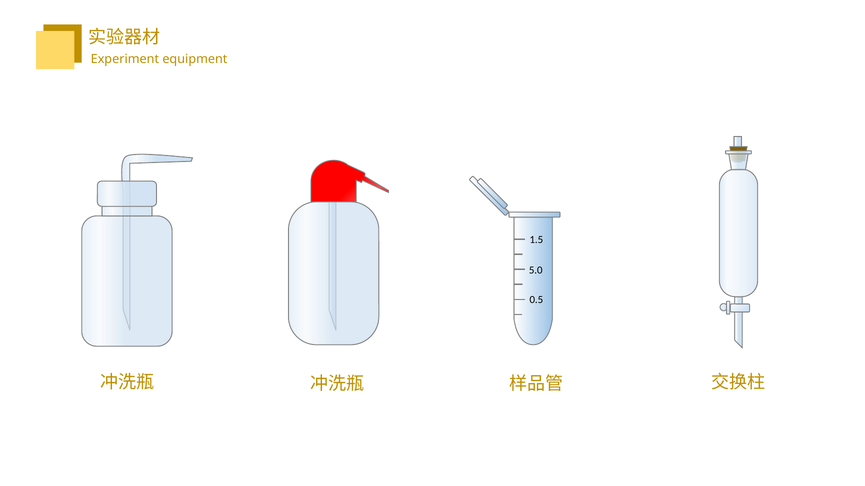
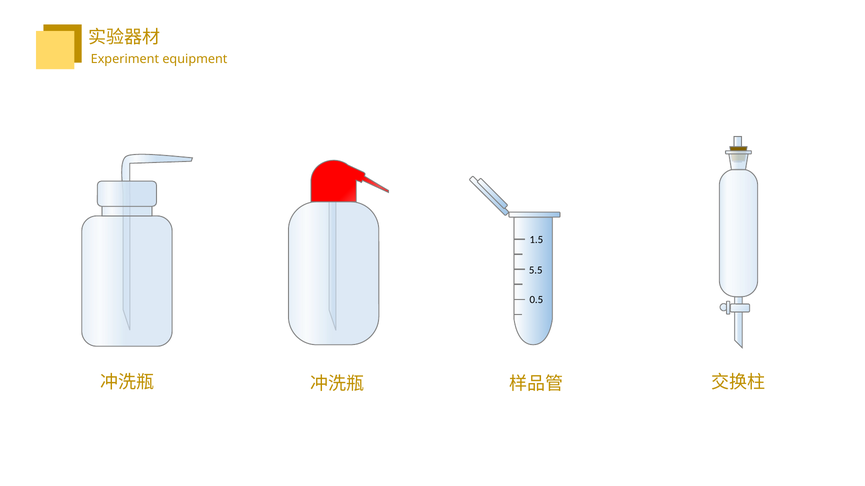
5.0: 5.0 -> 5.5 (536, 270)
